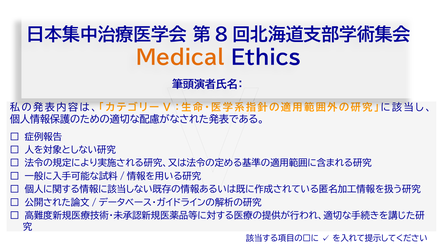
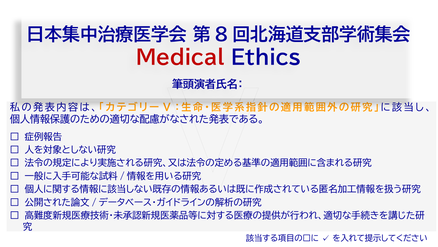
Medical colour: orange -> red (180, 58)
